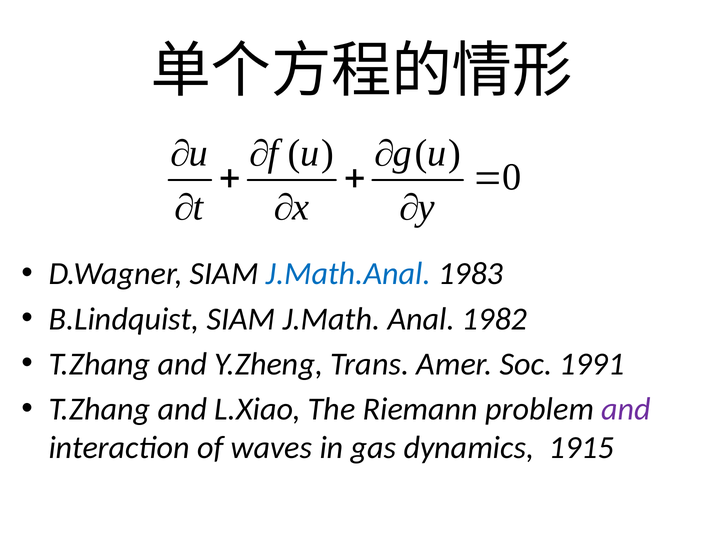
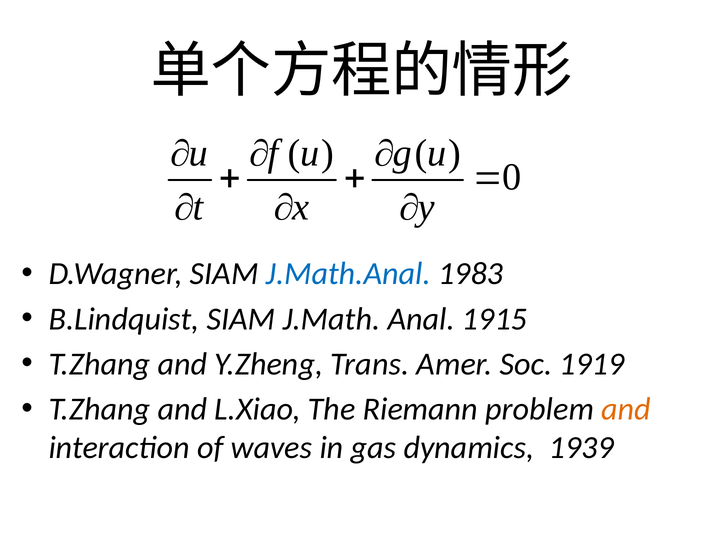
1982: 1982 -> 1915 (495, 319)
1991: 1991 -> 1919 (592, 364)
and colour: purple -> orange (626, 409)
1915: 1915 -> 1939 (581, 447)
